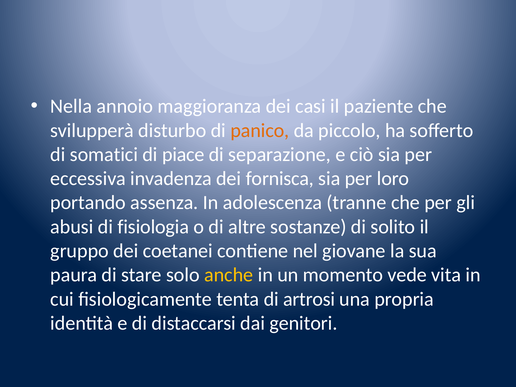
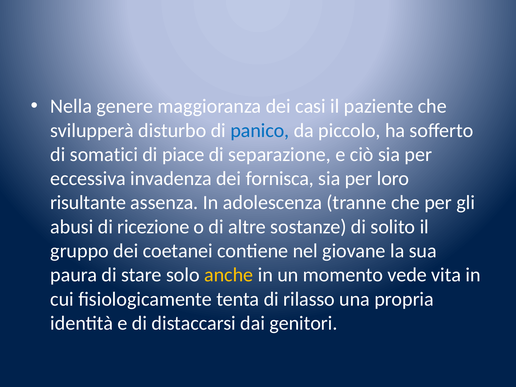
annoio: annoio -> genere (125, 106)
panico colour: orange -> blue (260, 130)
portando: portando -> risultante (88, 203)
fisiologia: fisiologia -> ricezione (153, 227)
artrosi: artrosi -> rilasso (309, 299)
